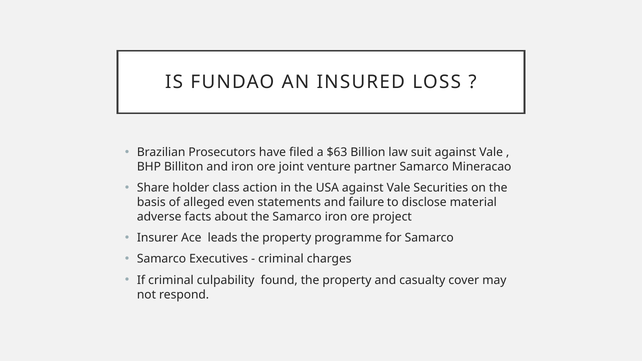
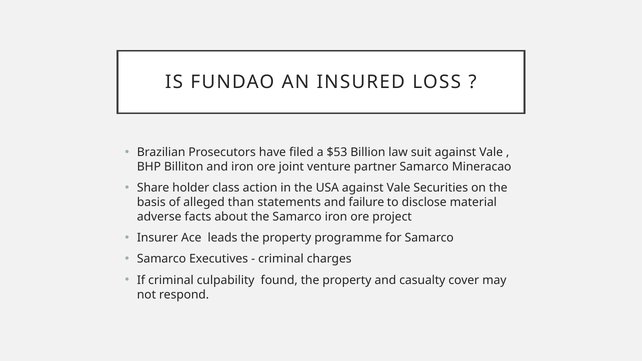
$63: $63 -> $53 (337, 152)
even: even -> than (241, 202)
